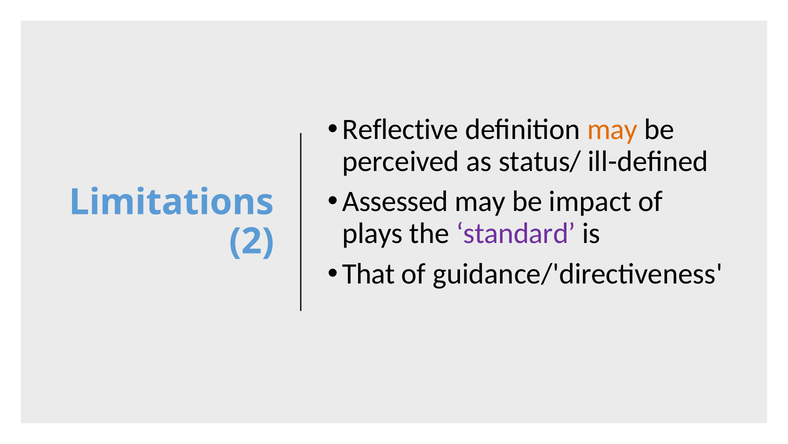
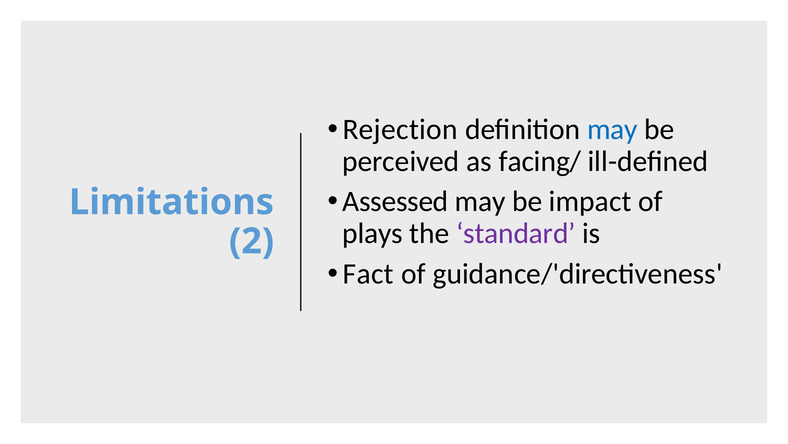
Reflective: Reflective -> Rejection (400, 129)
may colour: orange -> blue (612, 129)
status/: status/ -> facing/ (540, 161)
That: That -> Fact (368, 273)
